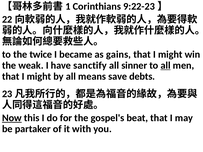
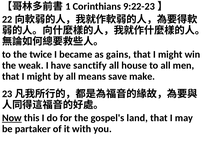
sinner: sinner -> house (134, 65)
all underline: present -> none (166, 65)
debts: debts -> make (142, 76)
beat: beat -> land (137, 118)
